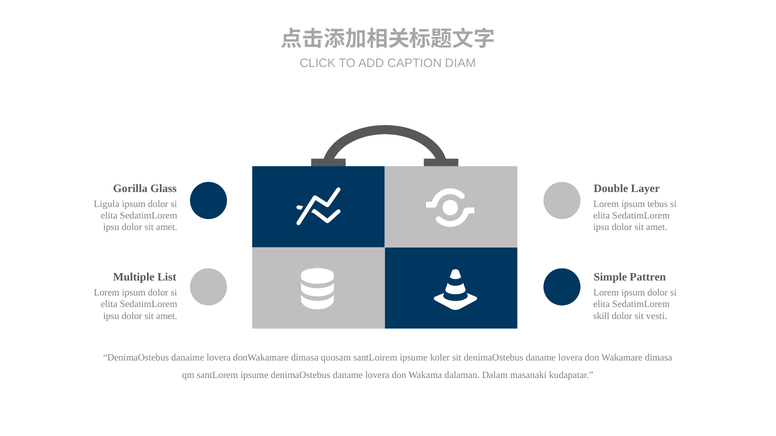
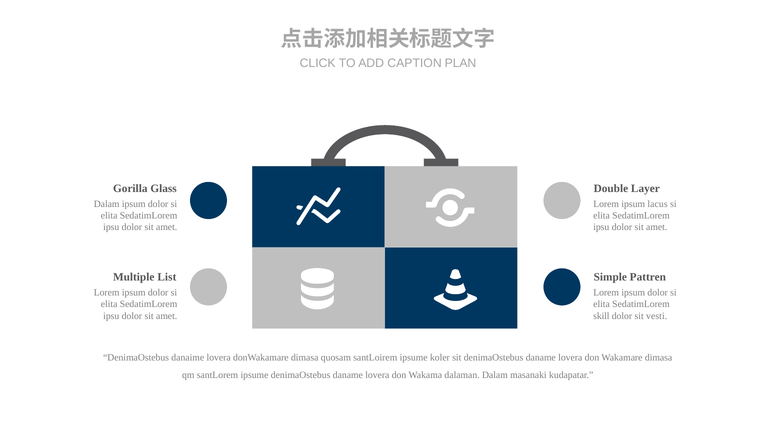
DIAM: DIAM -> PLAN (461, 63)
Ligula: Ligula -> Dalam (107, 204)
tebus: tebus -> lacus (658, 204)
